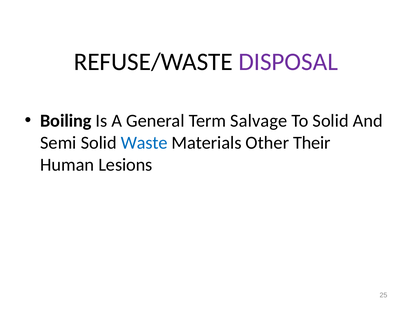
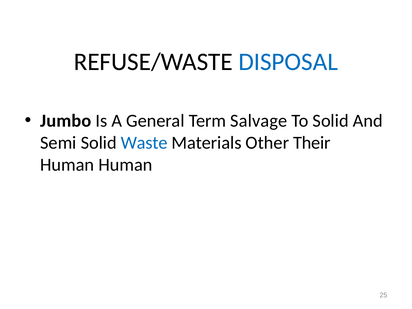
DISPOSAL colour: purple -> blue (288, 62)
Boiling: Boiling -> Jumbo (66, 121)
Human Lesions: Lesions -> Human (125, 165)
